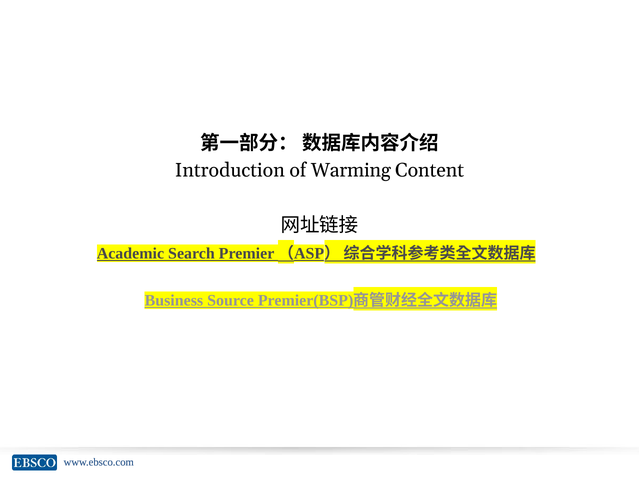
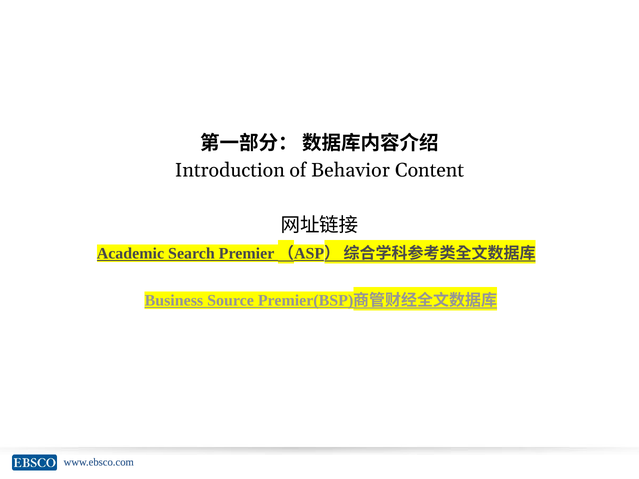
Warming: Warming -> Behavior (351, 171)
